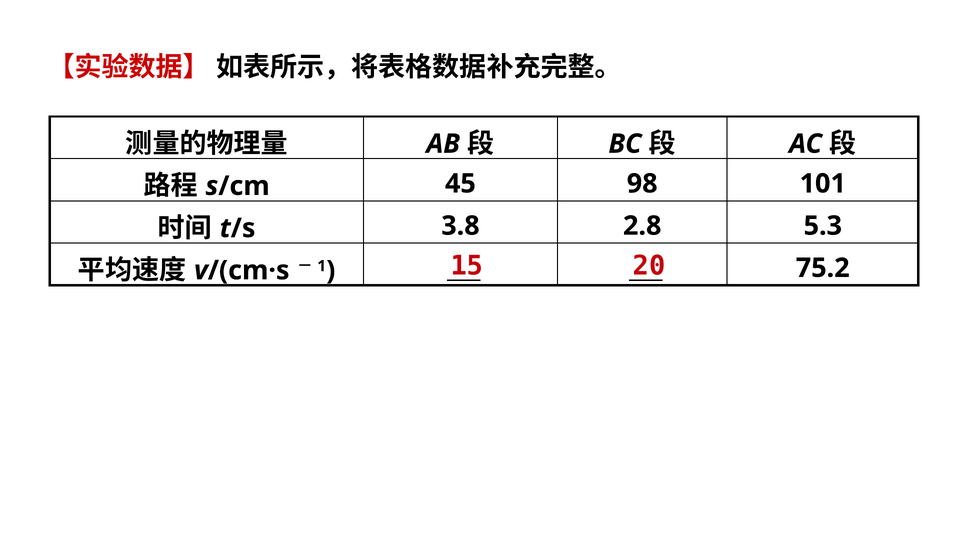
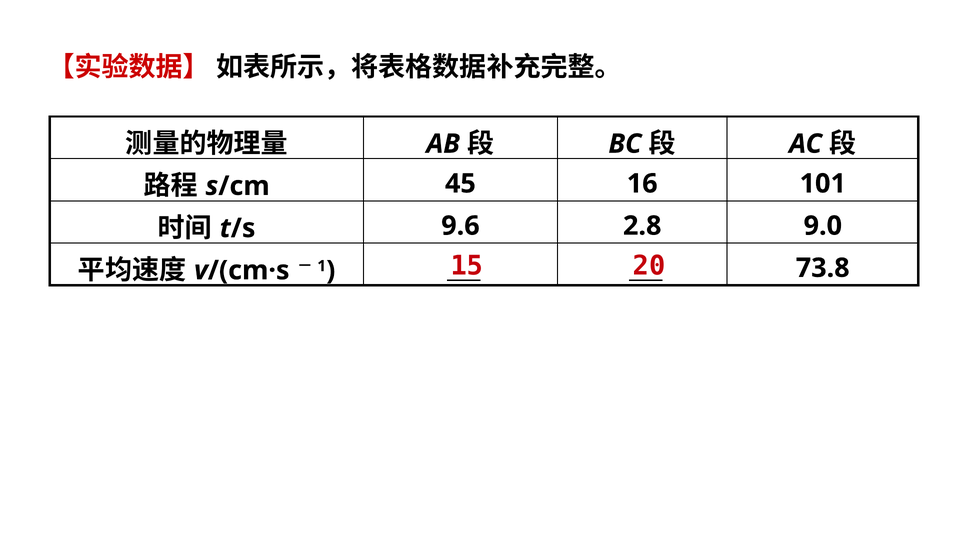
98: 98 -> 16 (642, 184)
3.8: 3.8 -> 9.6 (460, 226)
5.3: 5.3 -> 9.0 (823, 226)
75.2: 75.2 -> 73.8 (823, 268)
